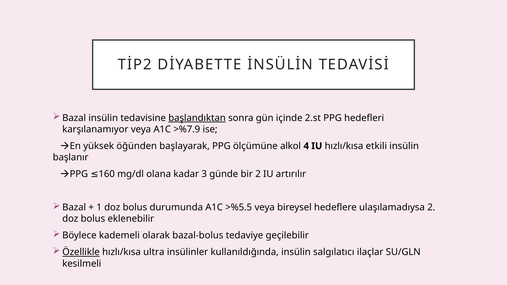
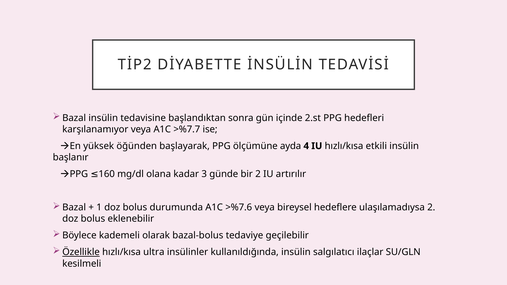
başlandıktan underline: present -> none (197, 118)
>%7.9: >%7.9 -> >%7.7 (187, 129)
alkol: alkol -> ayda (291, 146)
>%5.5: >%5.5 -> >%7.6 (239, 208)
